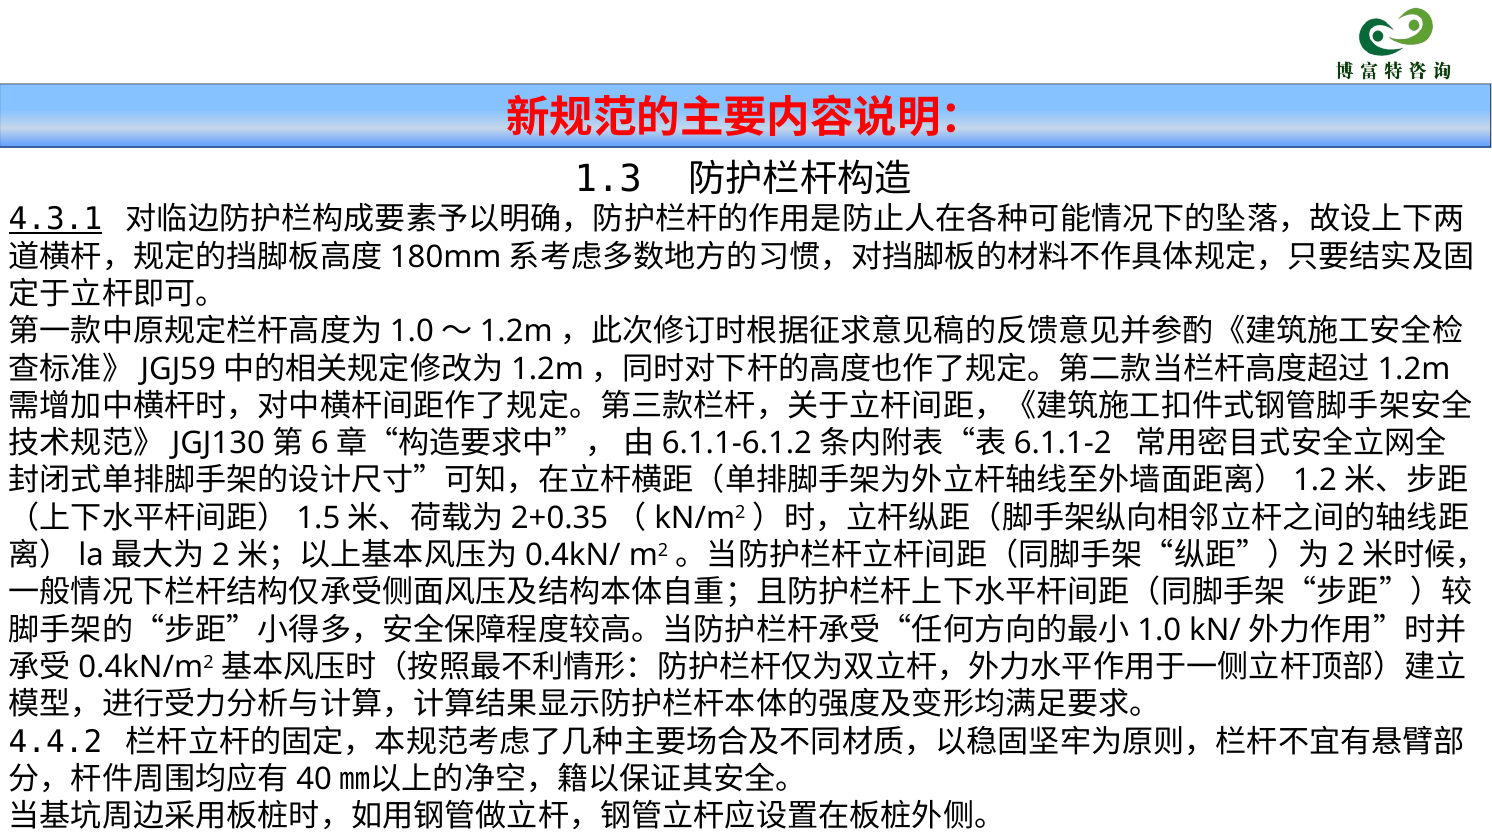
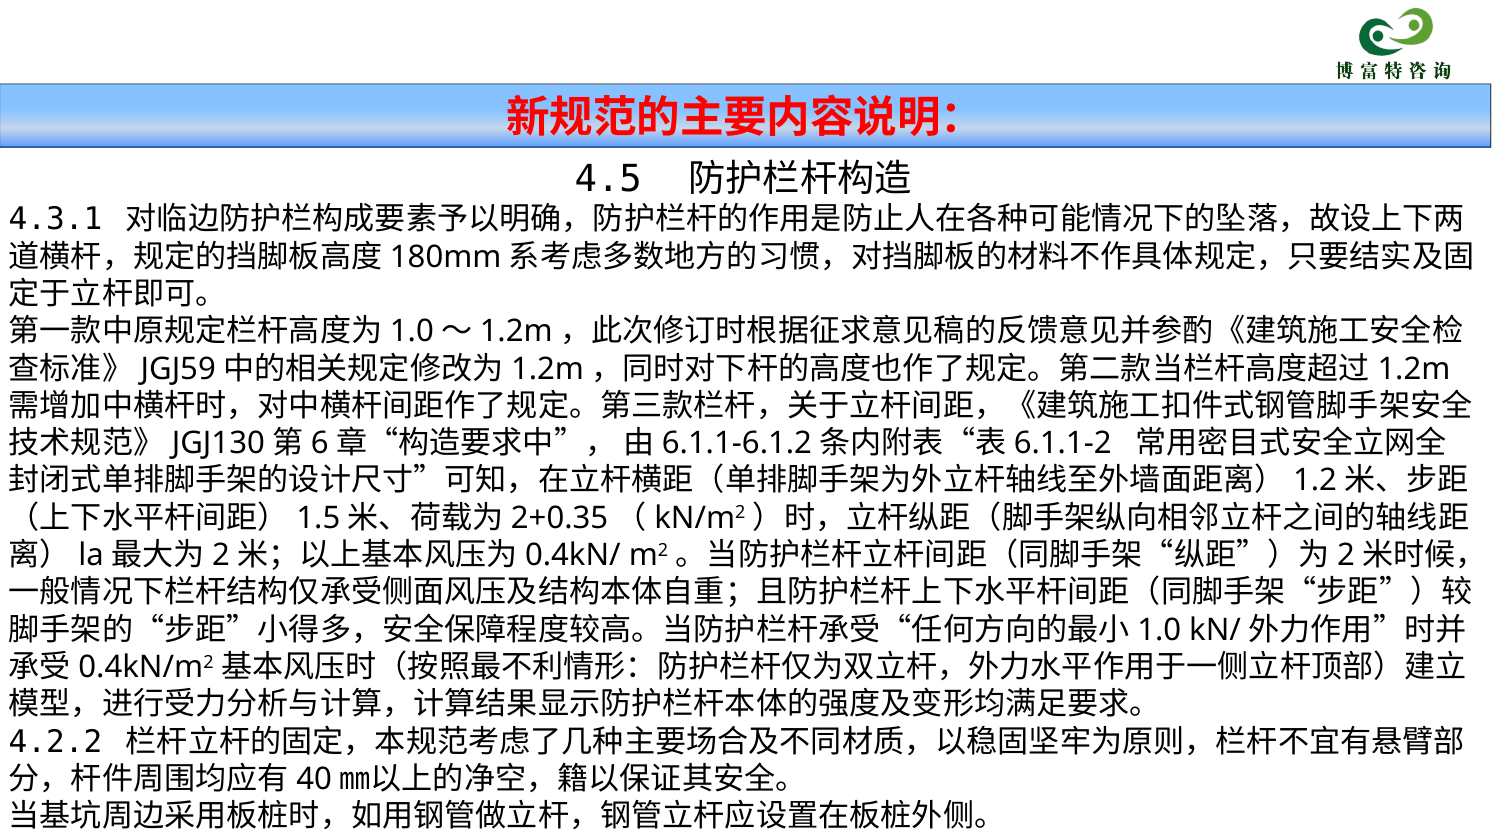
1.3: 1.3 -> 4.5 (608, 179)
4.3.1 underline: present -> none (56, 220)
4.4.2: 4.4.2 -> 4.2.2 (56, 742)
